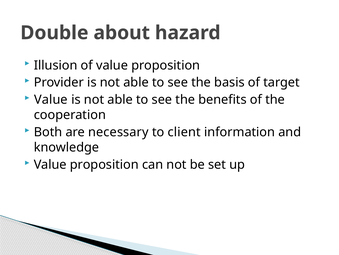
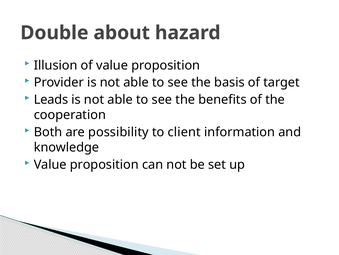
Value: Value -> Leads (51, 99)
necessary: necessary -> possibility (118, 132)
